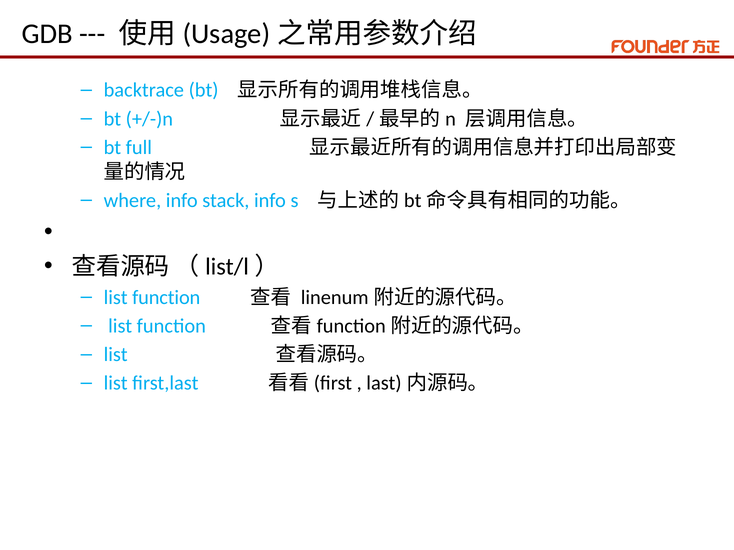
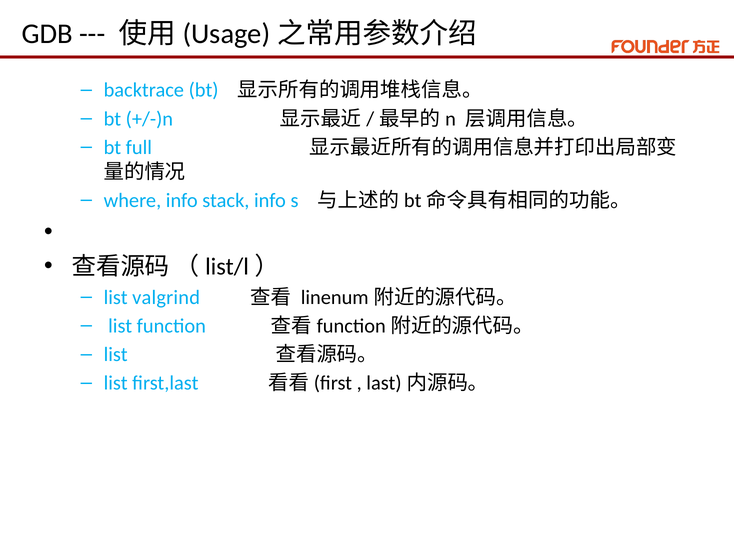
function: function -> valgrind (166, 298)
